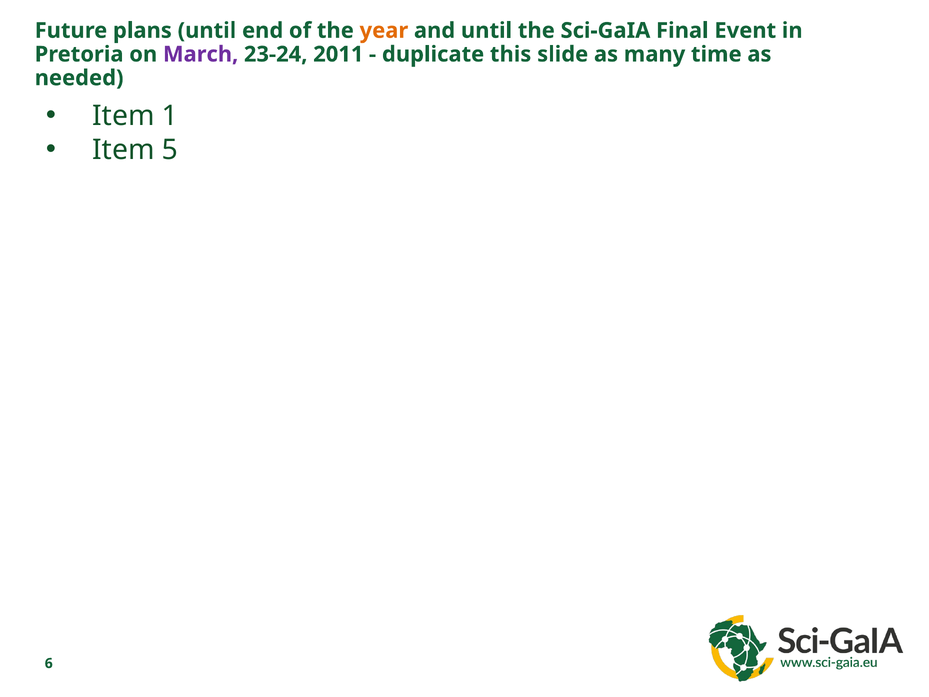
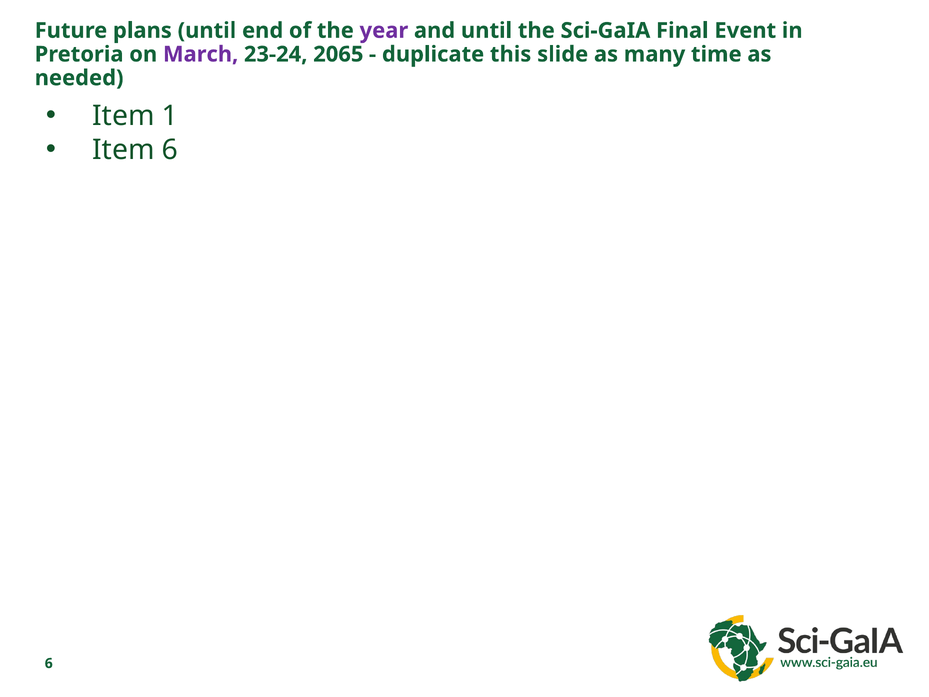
year colour: orange -> purple (384, 31)
2011: 2011 -> 2065 (338, 54)
Item 5: 5 -> 6 (170, 150)
